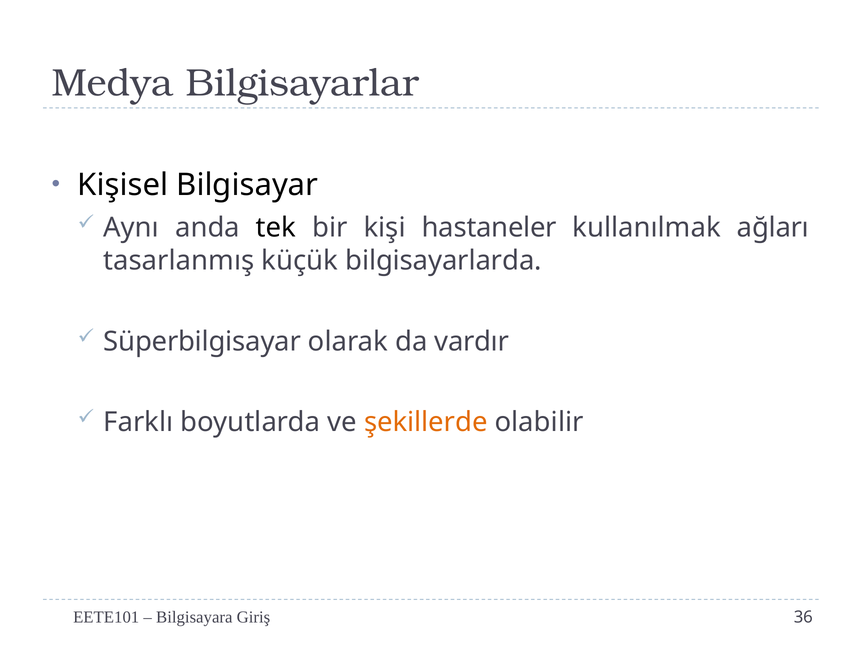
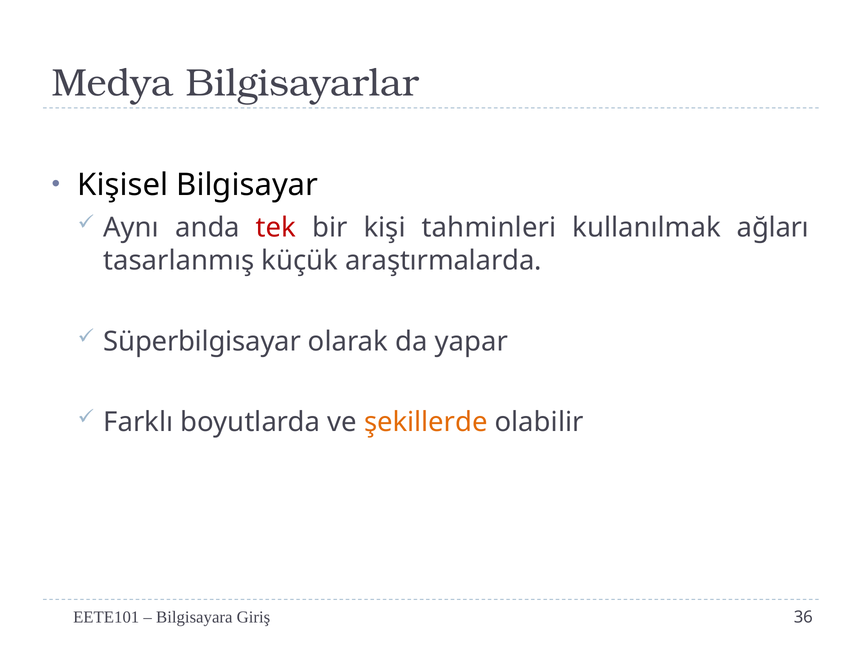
tek colour: black -> red (276, 227)
hastaneler: hastaneler -> tahminleri (489, 227)
bilgisayarlarda: bilgisayarlarda -> araştırmalarda (444, 260)
vardır: vardır -> yapar (472, 341)
